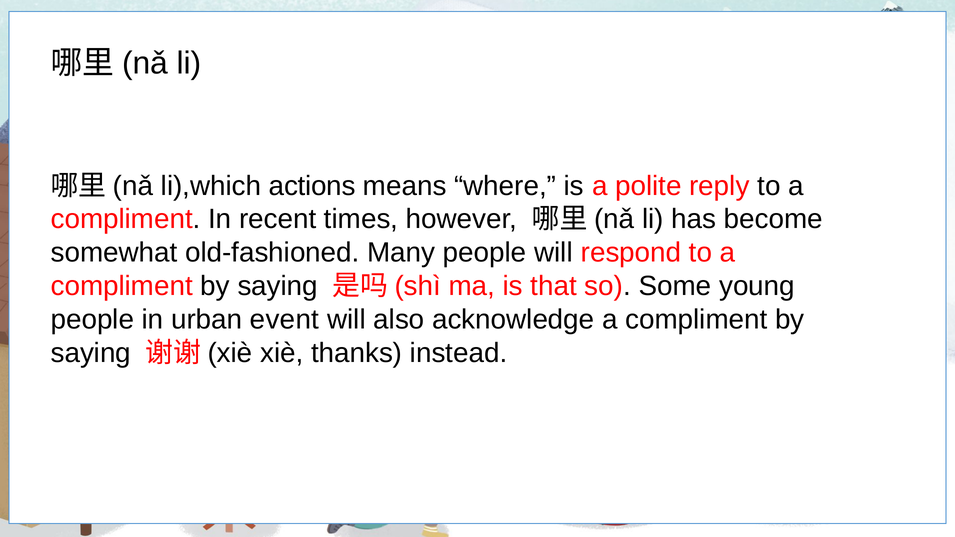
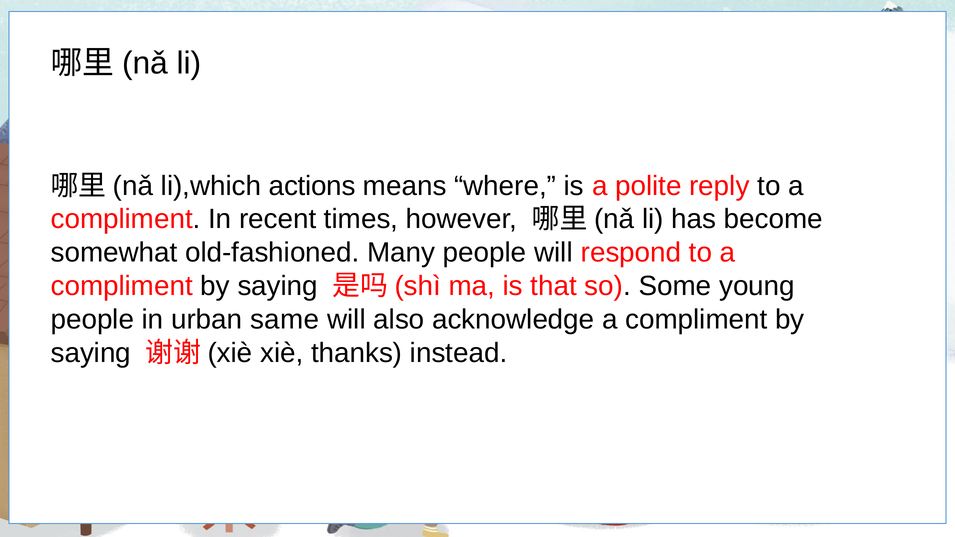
event: event -> same (285, 320)
